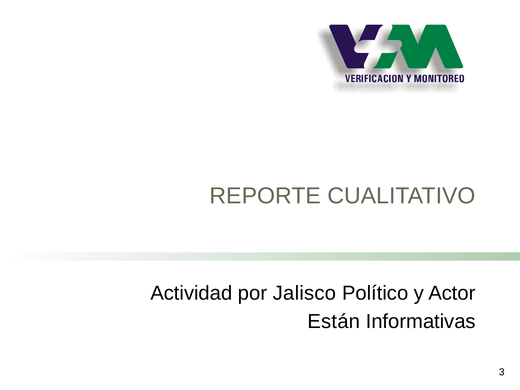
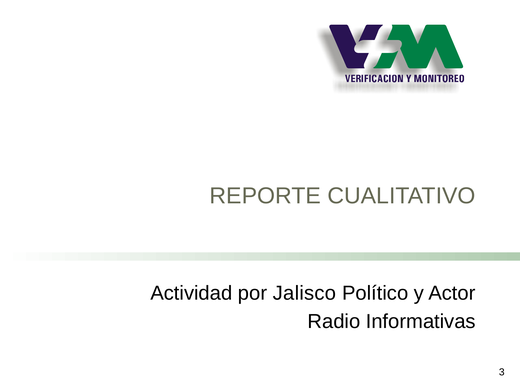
Están: Están -> Radio (334, 321)
